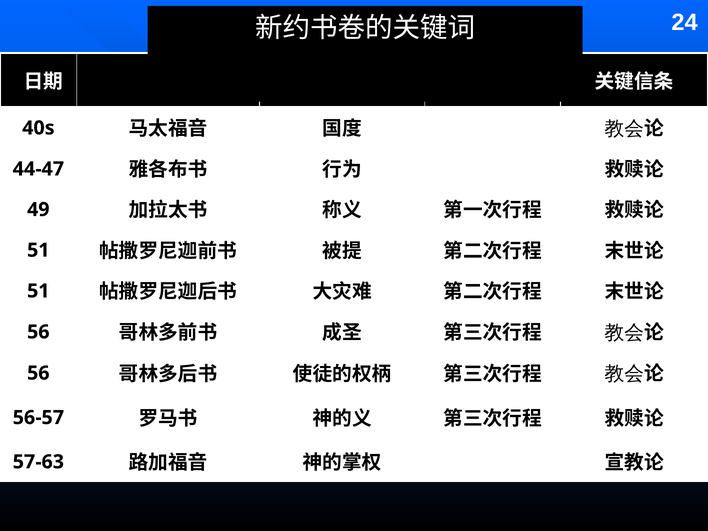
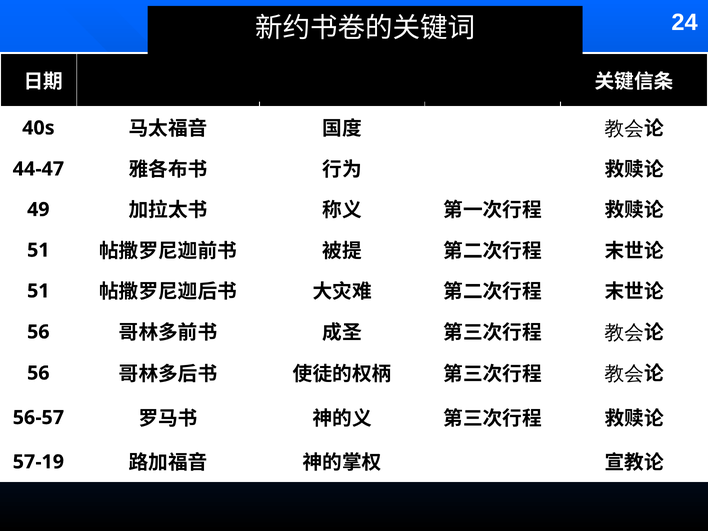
57-63: 57-63 -> 57-19 (38, 462)
